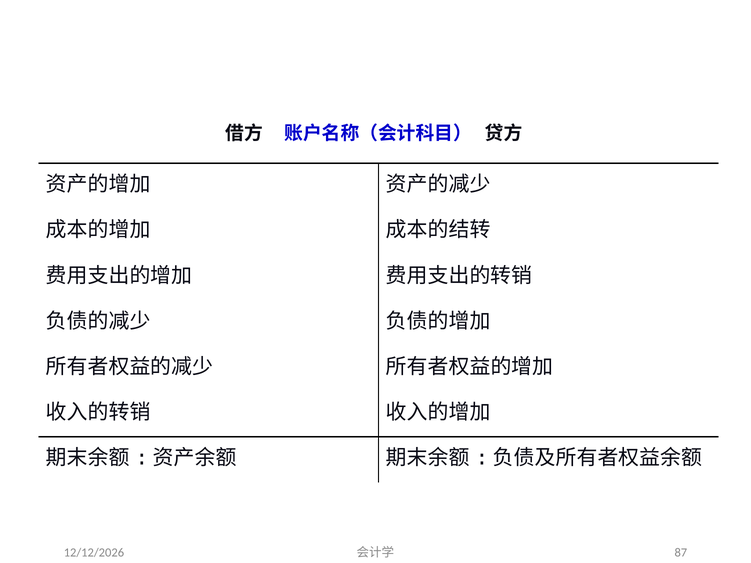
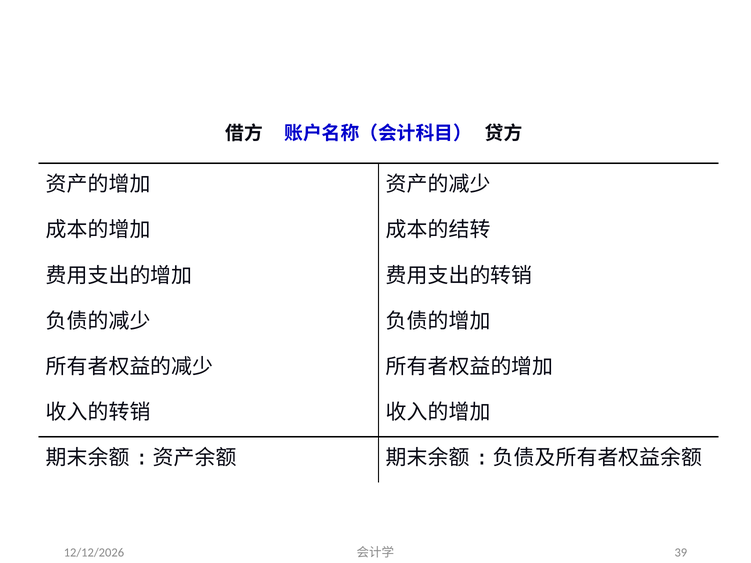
87: 87 -> 39 (681, 553)
